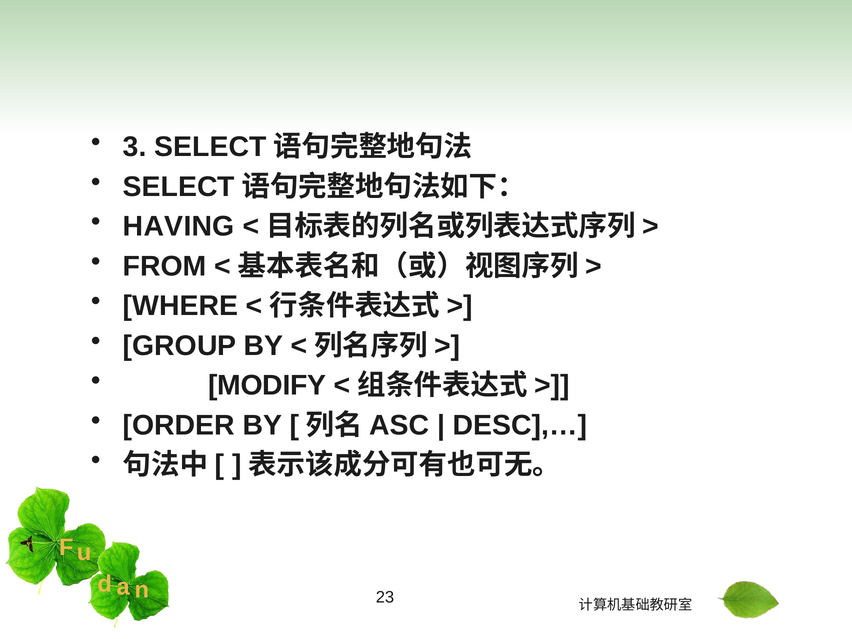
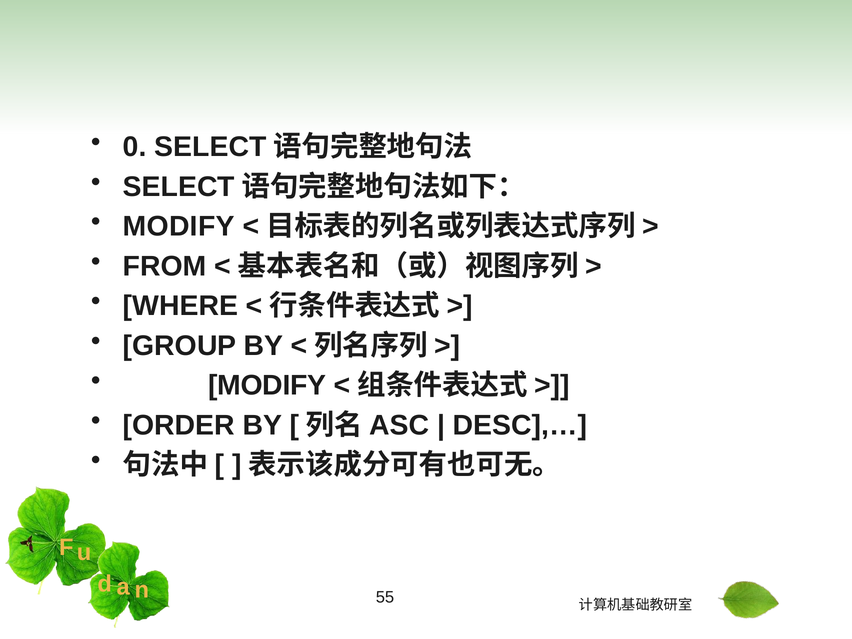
3: 3 -> 0 (135, 147)
HAVING: HAVING -> MODIFY (179, 227)
23: 23 -> 55 (385, 597)
